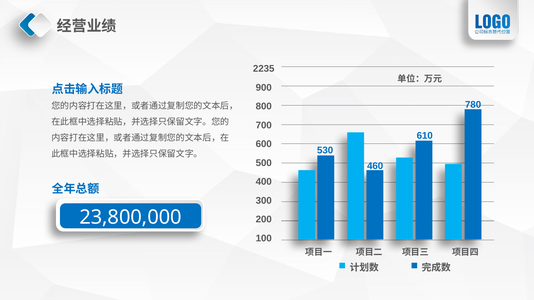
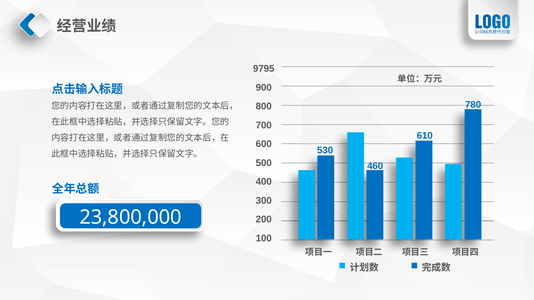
2235: 2235 -> 9795 (264, 69)
